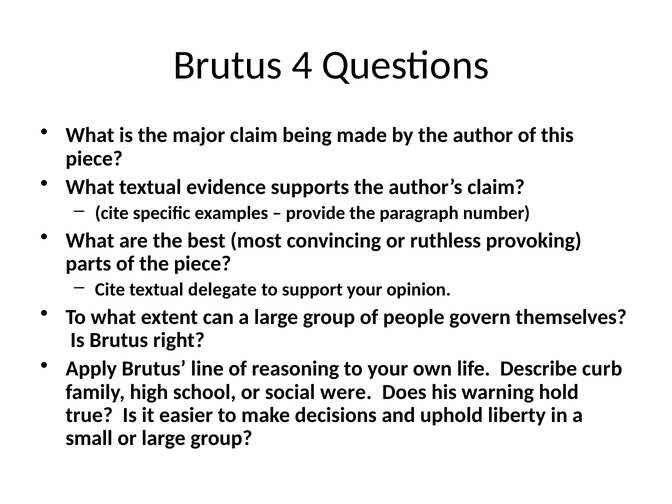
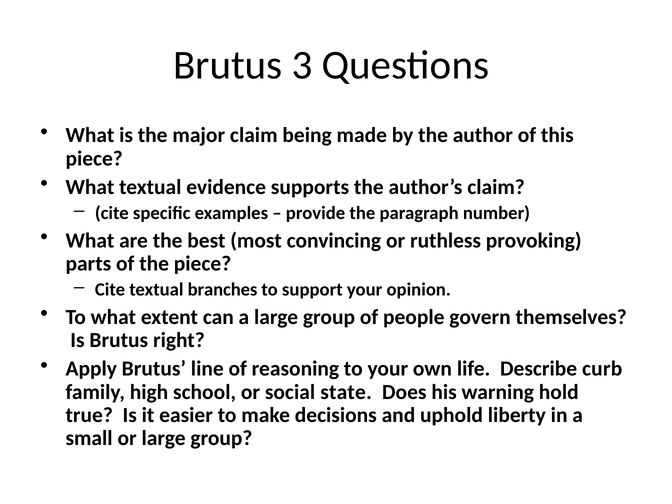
4: 4 -> 3 (302, 65)
delegate: delegate -> branches (223, 290)
were: were -> state (346, 392)
